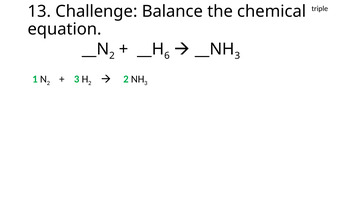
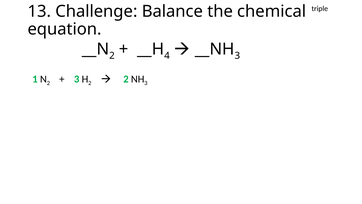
6: 6 -> 4 (167, 56)
